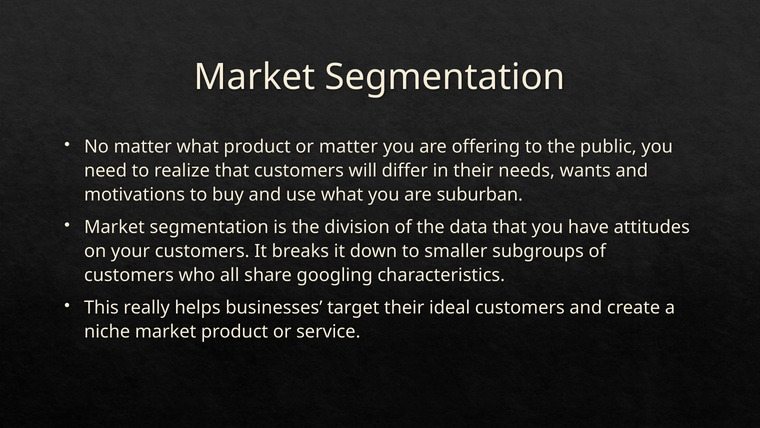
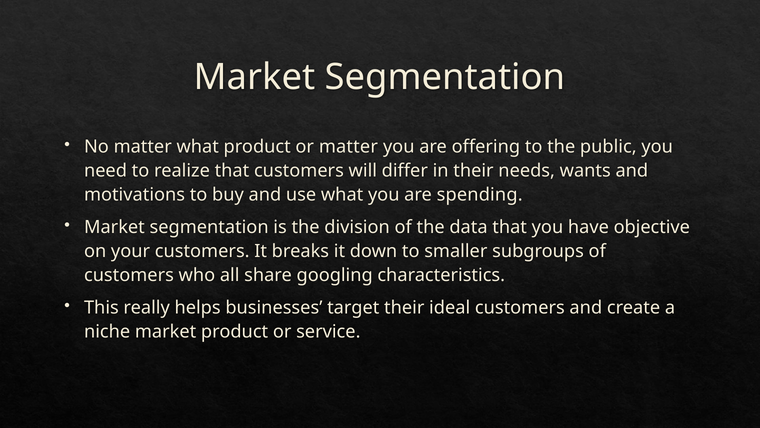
suburban: suburban -> spending (480, 195)
attitudes: attitudes -> objective (652, 227)
